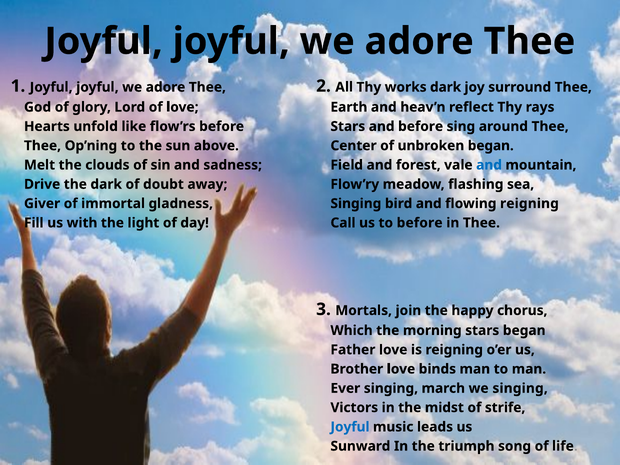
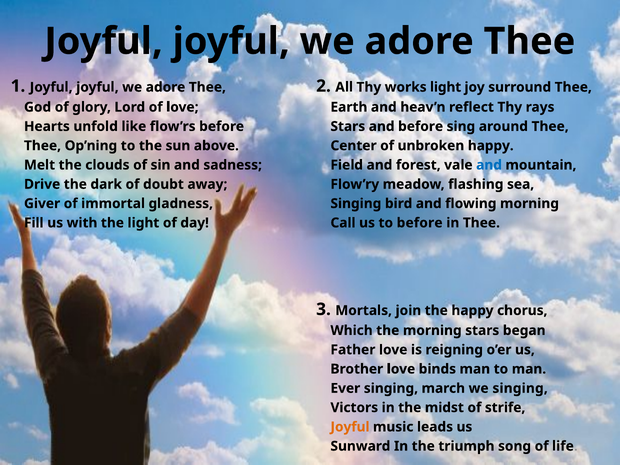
works dark: dark -> light (446, 87)
unbroken began: began -> happy (491, 146)
flowing reigning: reigning -> morning (529, 204)
Joyful colour: blue -> orange (350, 427)
